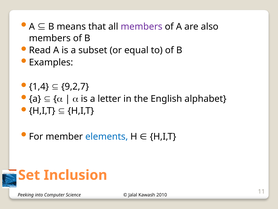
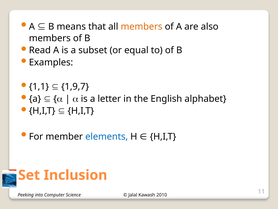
members colour: purple -> orange (142, 27)
1,4: 1,4 -> 1,1 (39, 86)
9,2,7: 9,2,7 -> 1,9,7 (75, 86)
